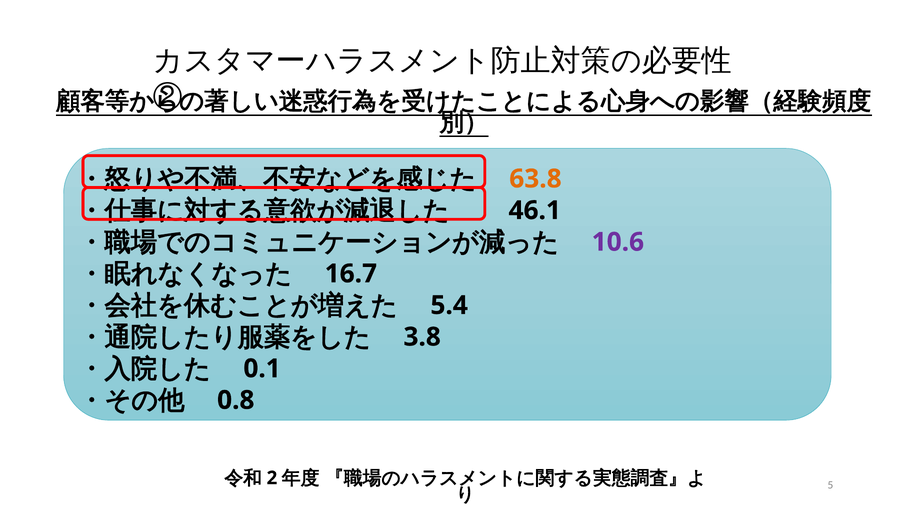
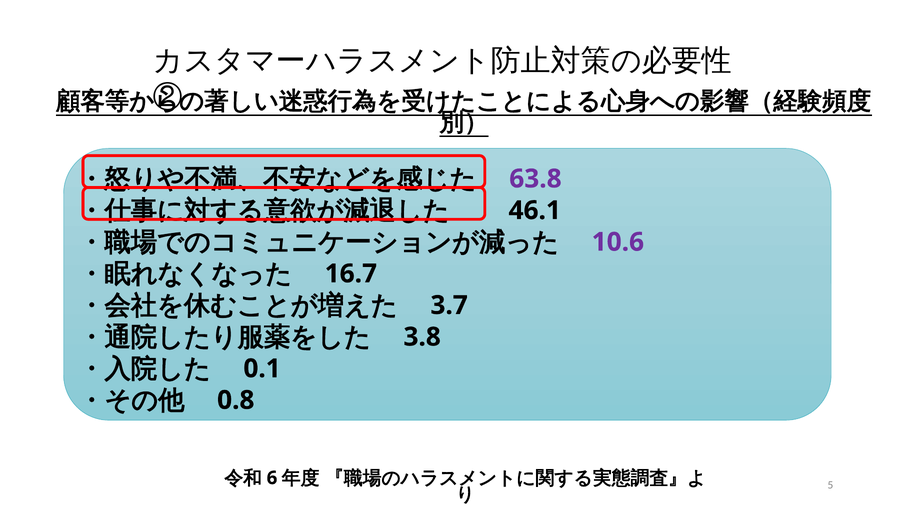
63.8 colour: orange -> purple (535, 179)
5.4: 5.4 -> 3.7 (449, 305)
2: 2 -> 6 (272, 477)
